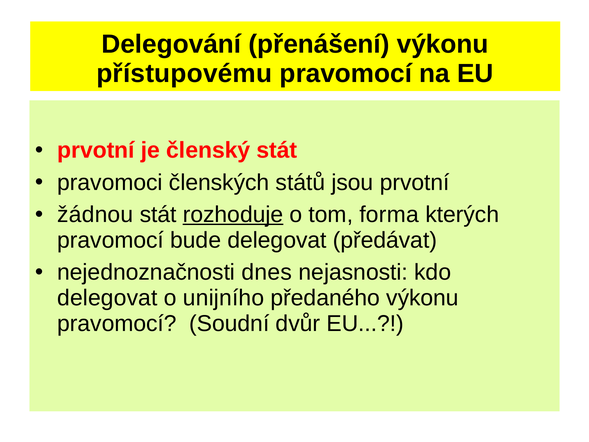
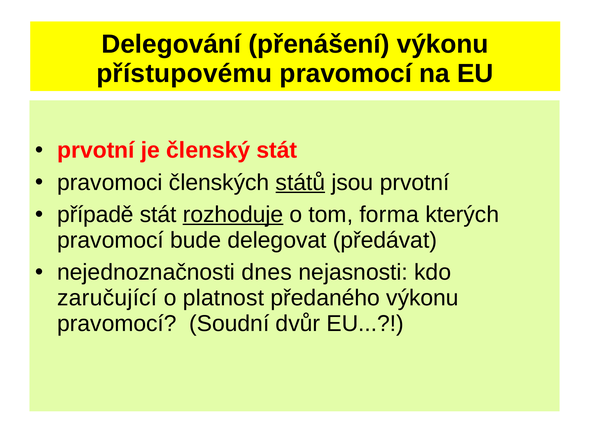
států underline: none -> present (300, 182)
žádnou: žádnou -> případě (95, 214)
delegovat: delegovat -> zaručující (107, 298)
unijního: unijního -> platnost (224, 298)
